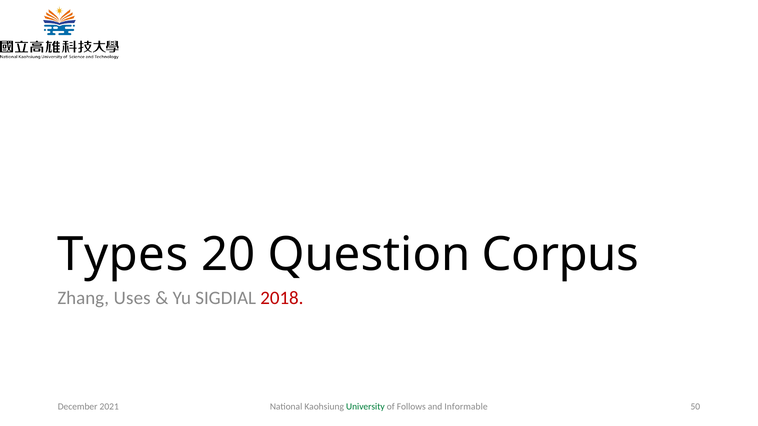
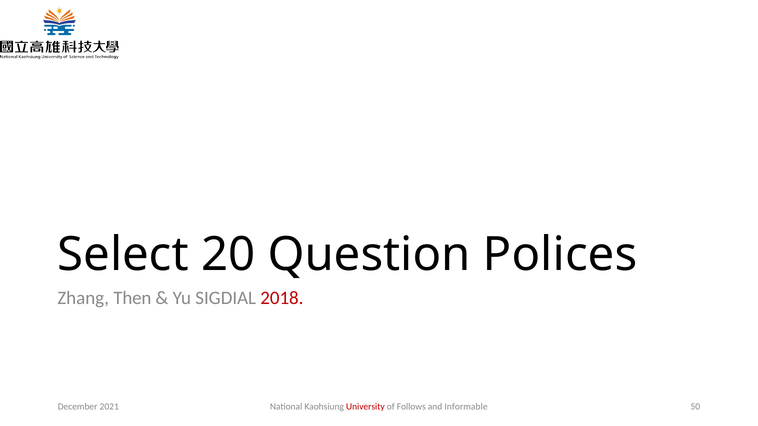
Types: Types -> Select (123, 255)
Corpus: Corpus -> Polices (560, 255)
Uses: Uses -> Then (132, 298)
University colour: green -> red (365, 407)
